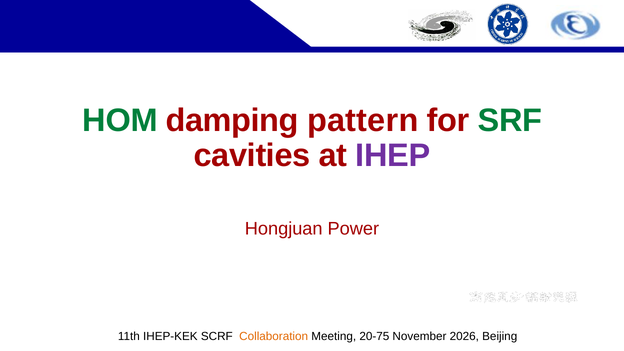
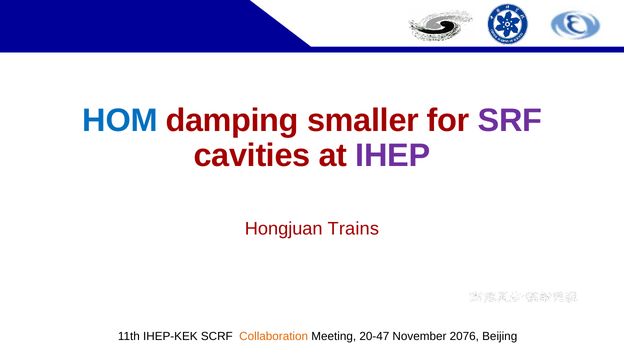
HOM colour: green -> blue (120, 120)
pattern: pattern -> smaller (363, 120)
SRF colour: green -> purple (510, 120)
Power: Power -> Trains (353, 229)
20-75: 20-75 -> 20-47 (374, 336)
2026: 2026 -> 2076 (464, 336)
